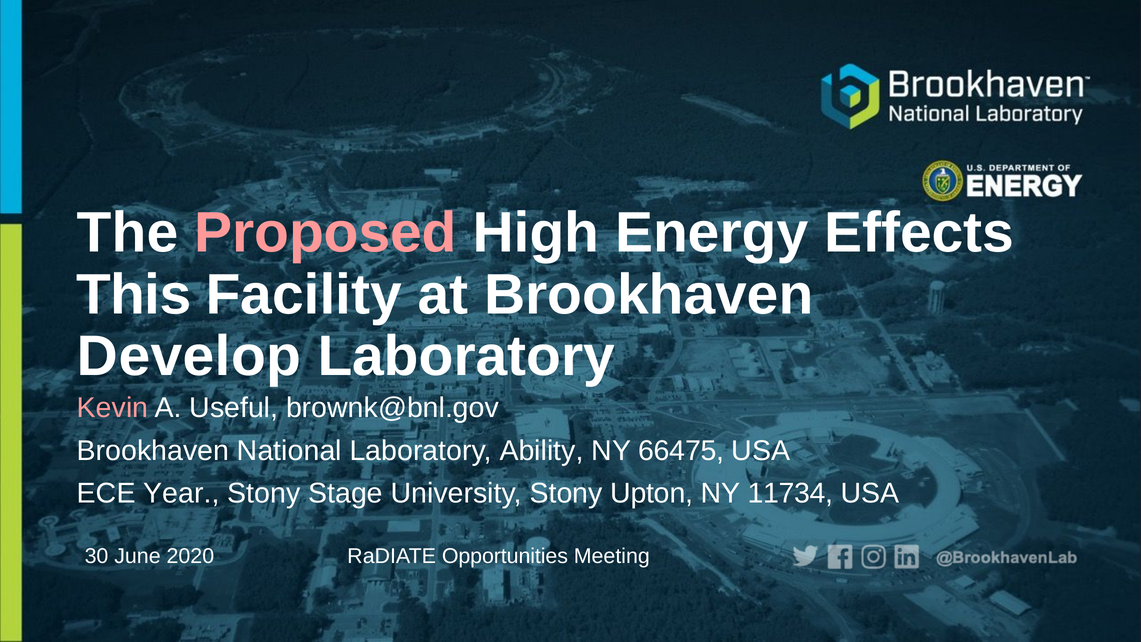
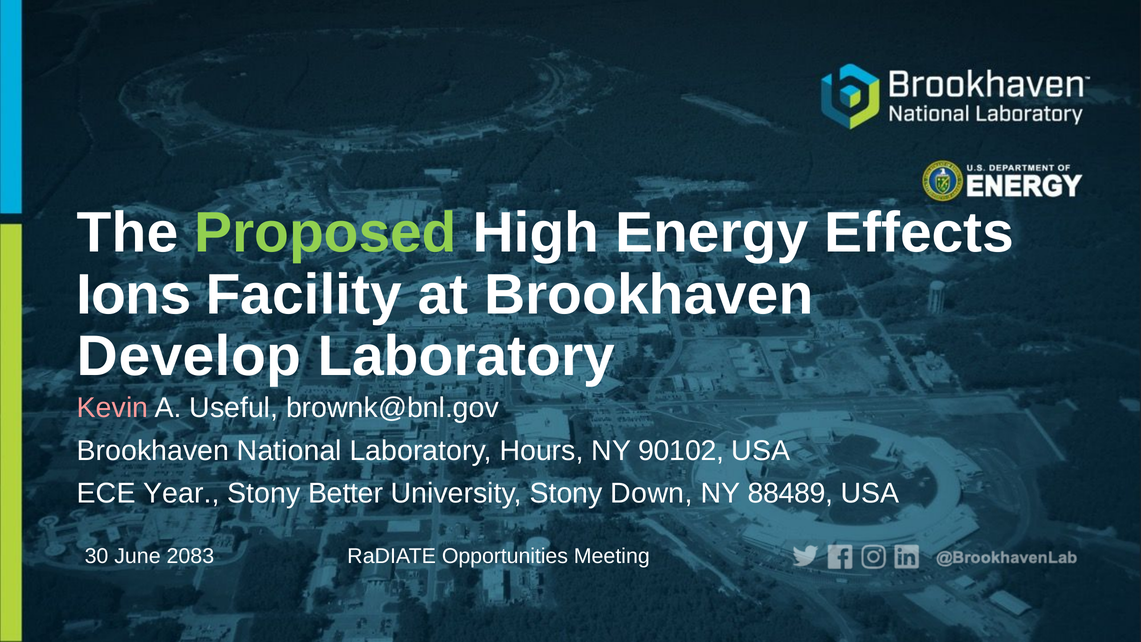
Proposed colour: pink -> light green (325, 233)
This: This -> Ions (134, 295)
Ability: Ability -> Hours (542, 451)
66475: 66475 -> 90102 (681, 451)
Stage: Stage -> Better (346, 493)
Upton: Upton -> Down (651, 493)
11734: 11734 -> 88489 (790, 493)
2020: 2020 -> 2083 (190, 556)
